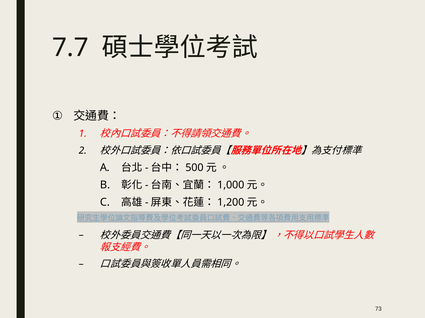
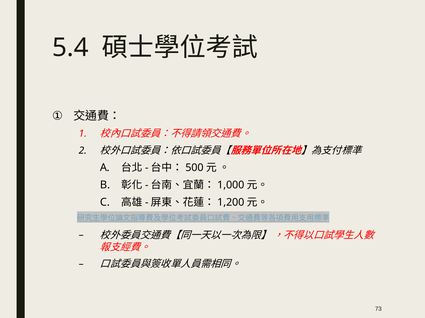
7.7: 7.7 -> 5.4 (70, 48)
